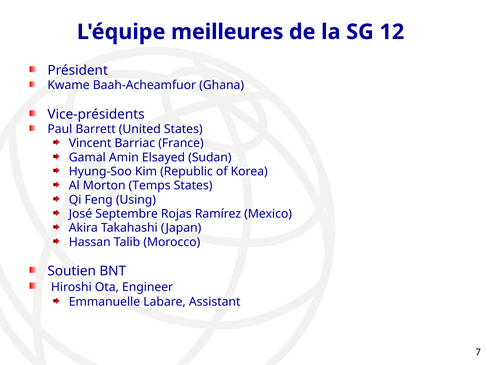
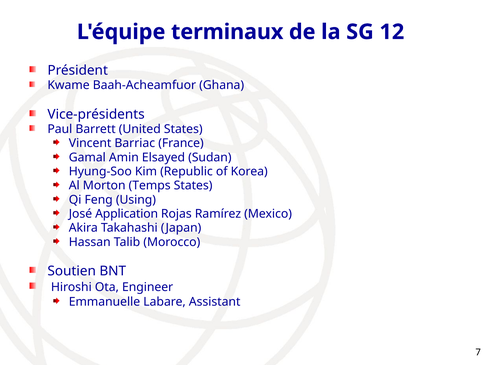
meilleures: meilleures -> terminaux (227, 32)
Septembre: Septembre -> Application (127, 214)
